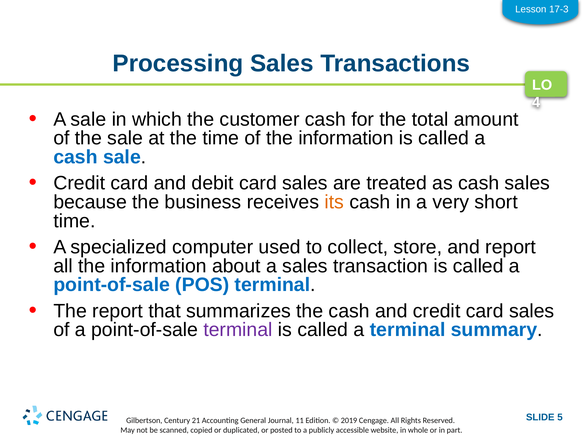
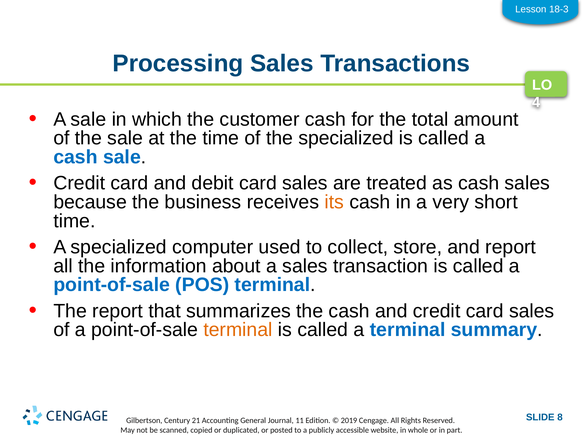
17-3: 17-3 -> 18-3 (559, 9)
of the information: information -> specialized (346, 138)
terminal colour: purple -> orange (238, 330)
5: 5 -> 8 (560, 417)
